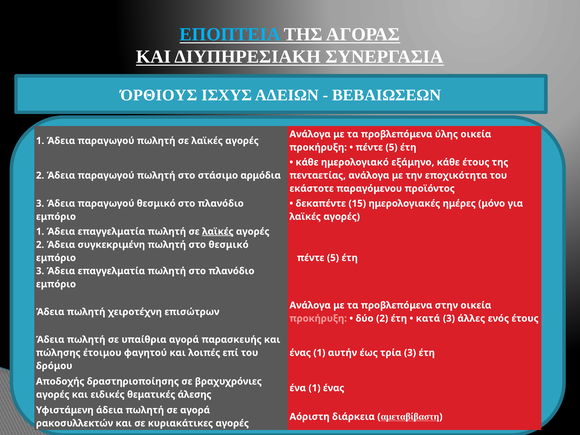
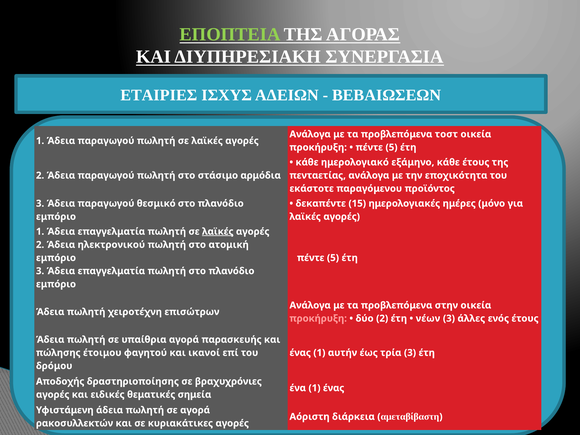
ΕΠΟΠΤΕΙΑ colour: light blue -> light green (230, 35)
ΌΡΘΙΟΥΣ: ΌΡΘΙΟΥΣ -> ΕΤΑΙΡΙΕΣ (159, 95)
ύλης: ύλης -> τοστ (446, 134)
συγκεκριμένη: συγκεκριμένη -> ηλεκτρονικού (111, 245)
στο θεσμικό: θεσμικό -> ατομική (229, 245)
κατά: κατά -> νέων (428, 318)
λοιπές: λοιπές -> ικανοί (204, 353)
άλεσης: άλεσης -> σημεία (195, 395)
αμεταβίβαστη underline: present -> none (410, 417)
